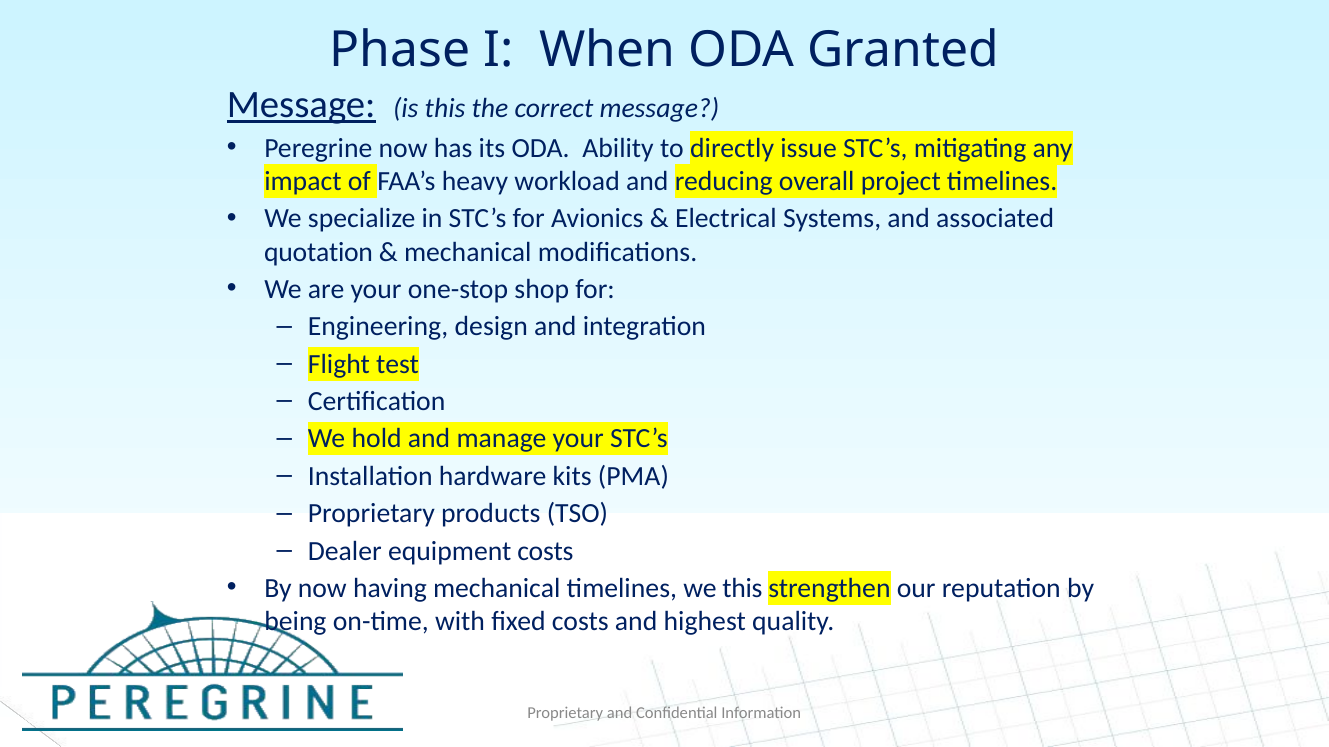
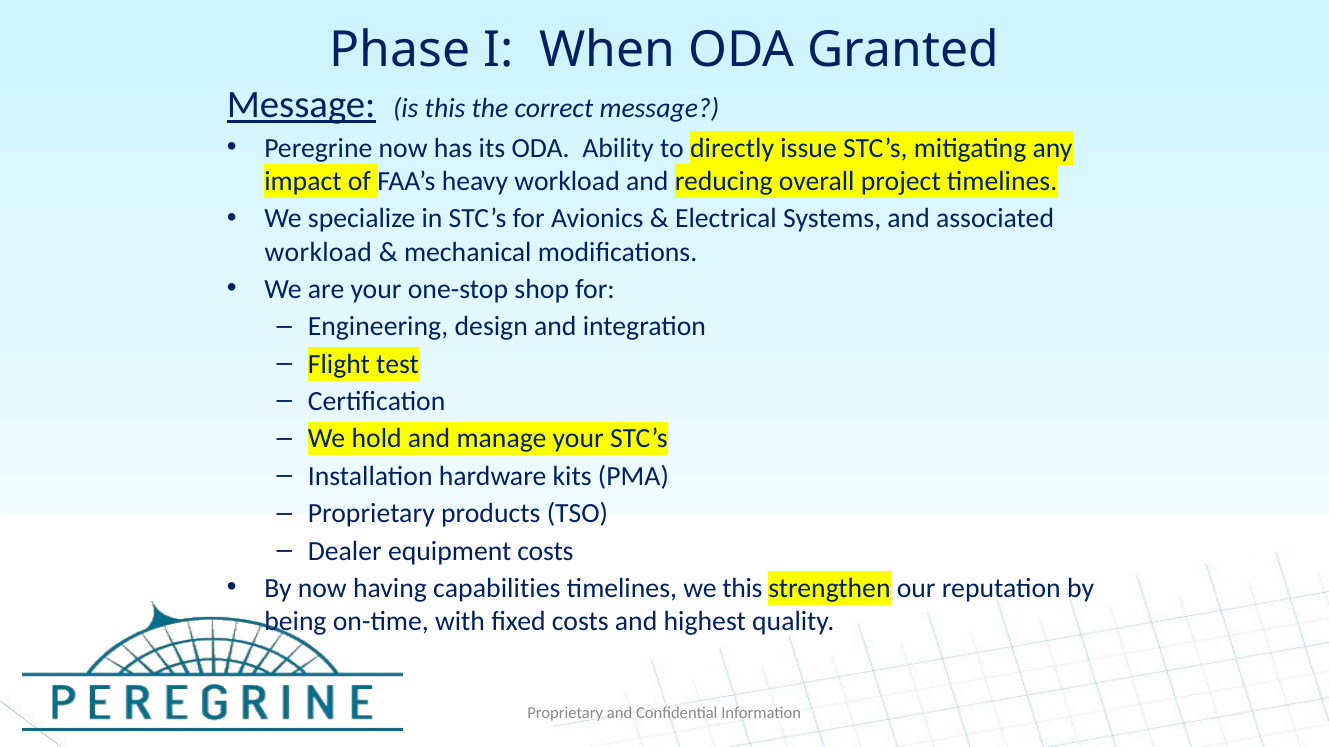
quotation: quotation -> workload (318, 252)
having mechanical: mechanical -> capabilities (497, 589)
